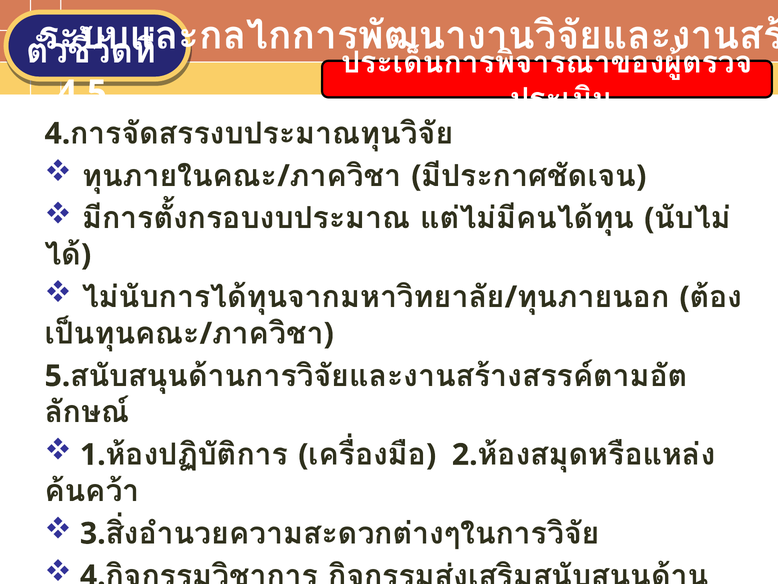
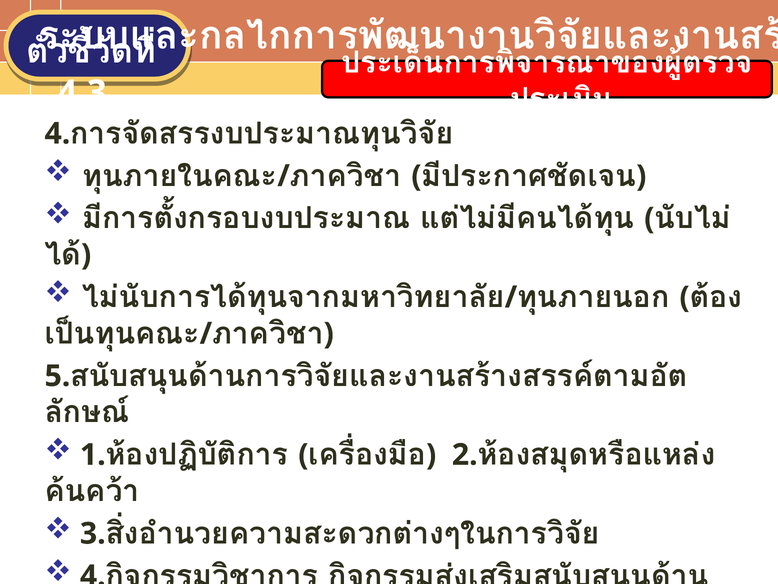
4.5: 4.5 -> 4.3 (82, 93)
